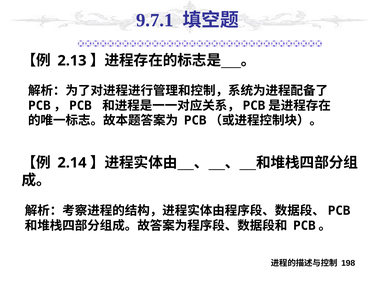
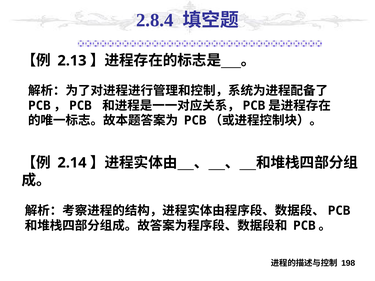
9.7.1: 9.7.1 -> 2.8.4 (155, 20)
